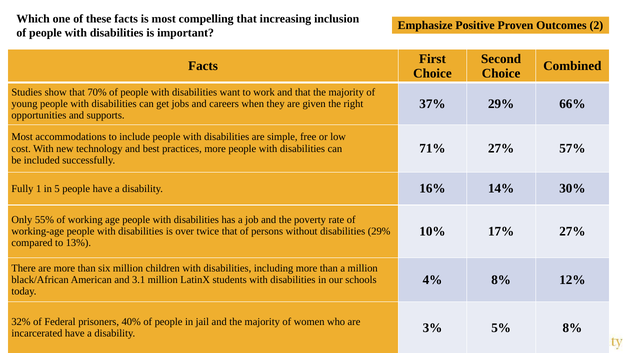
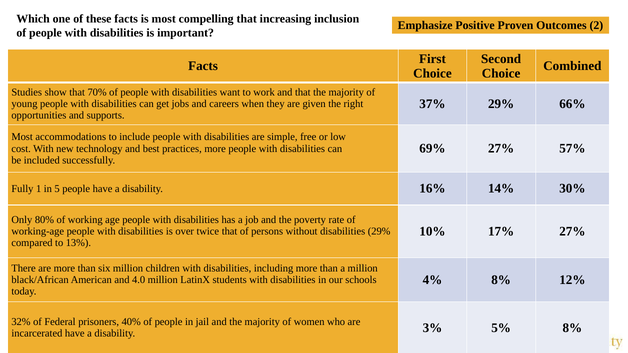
71%: 71% -> 69% (432, 149)
55%: 55% -> 80% (44, 220)
3.1: 3.1 -> 4.0 (139, 280)
